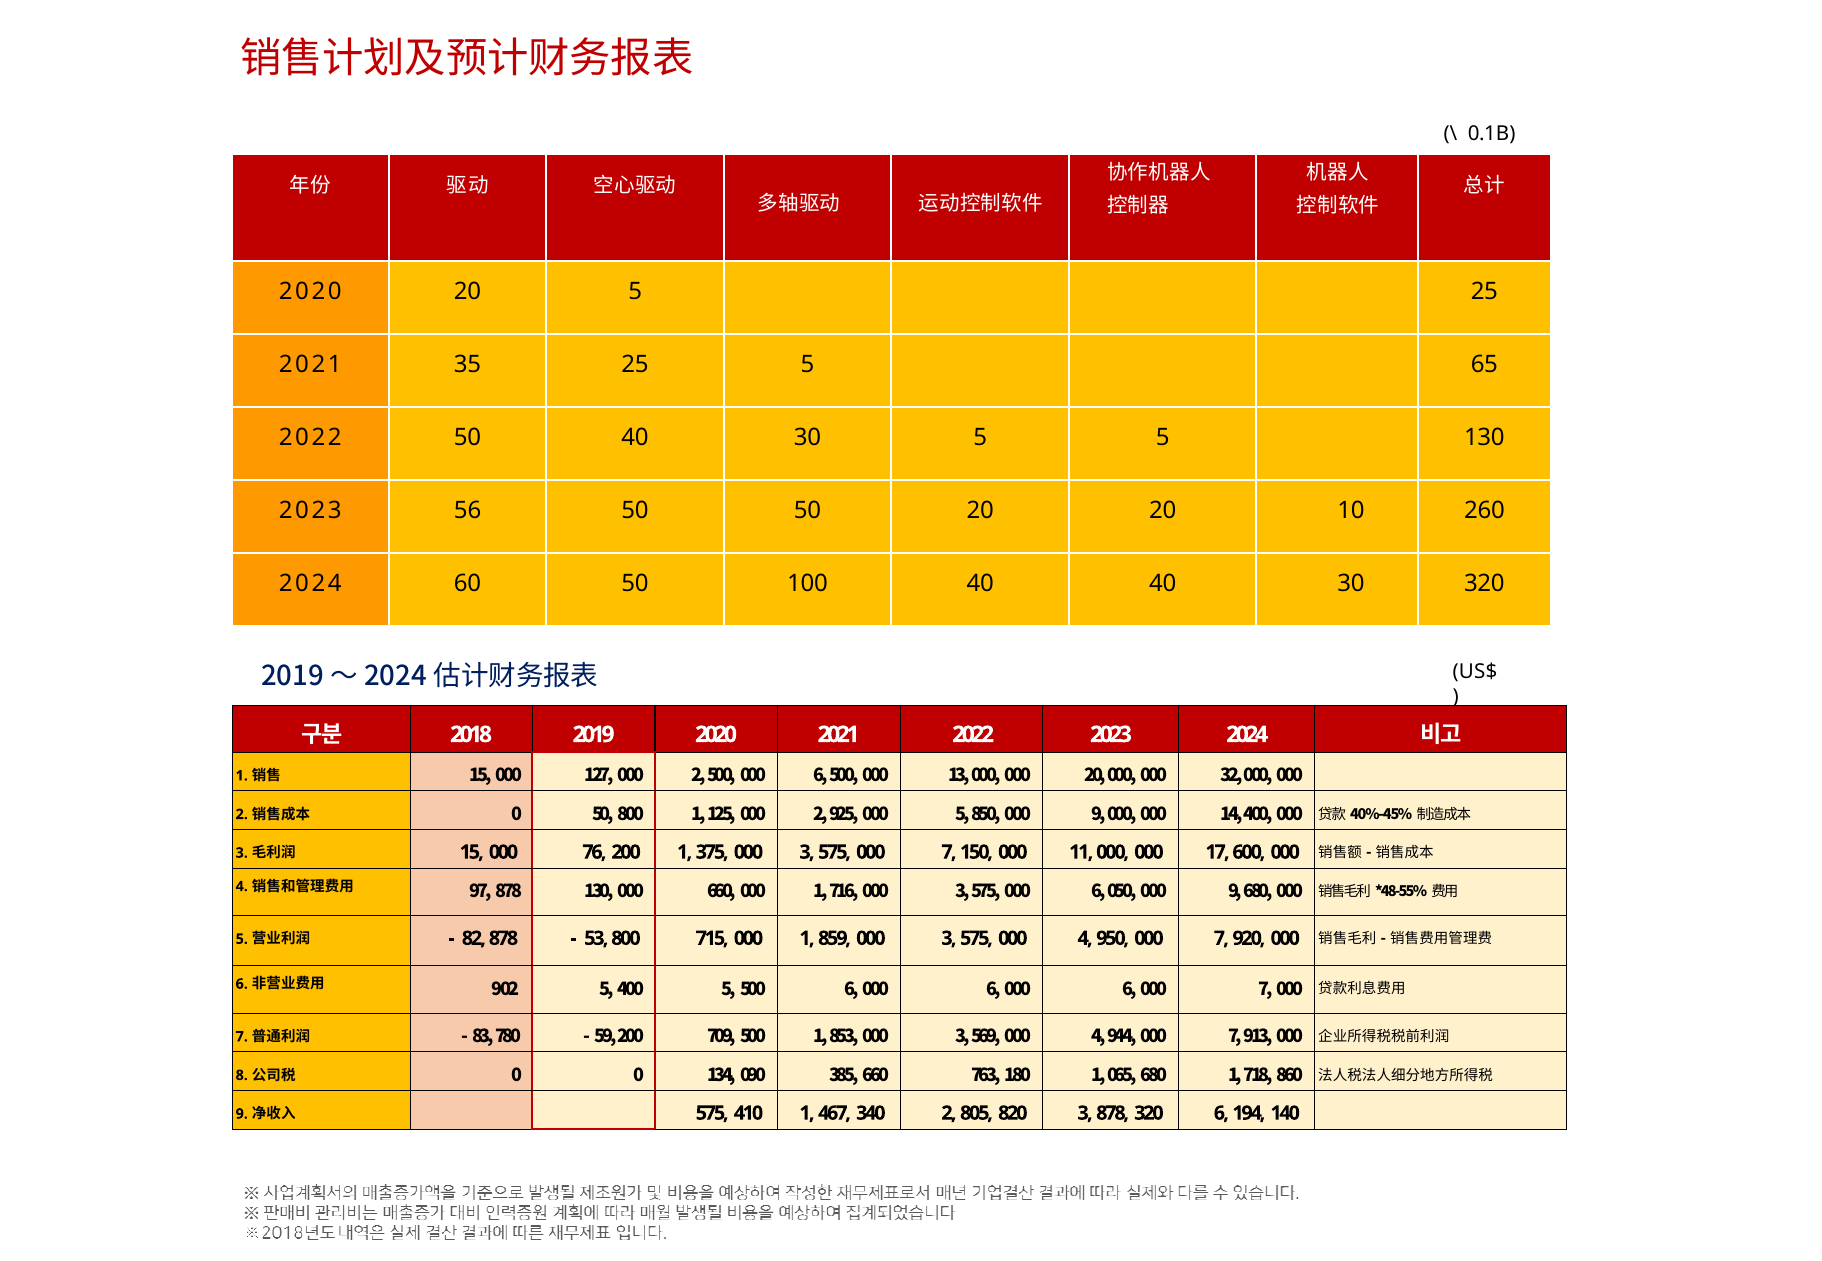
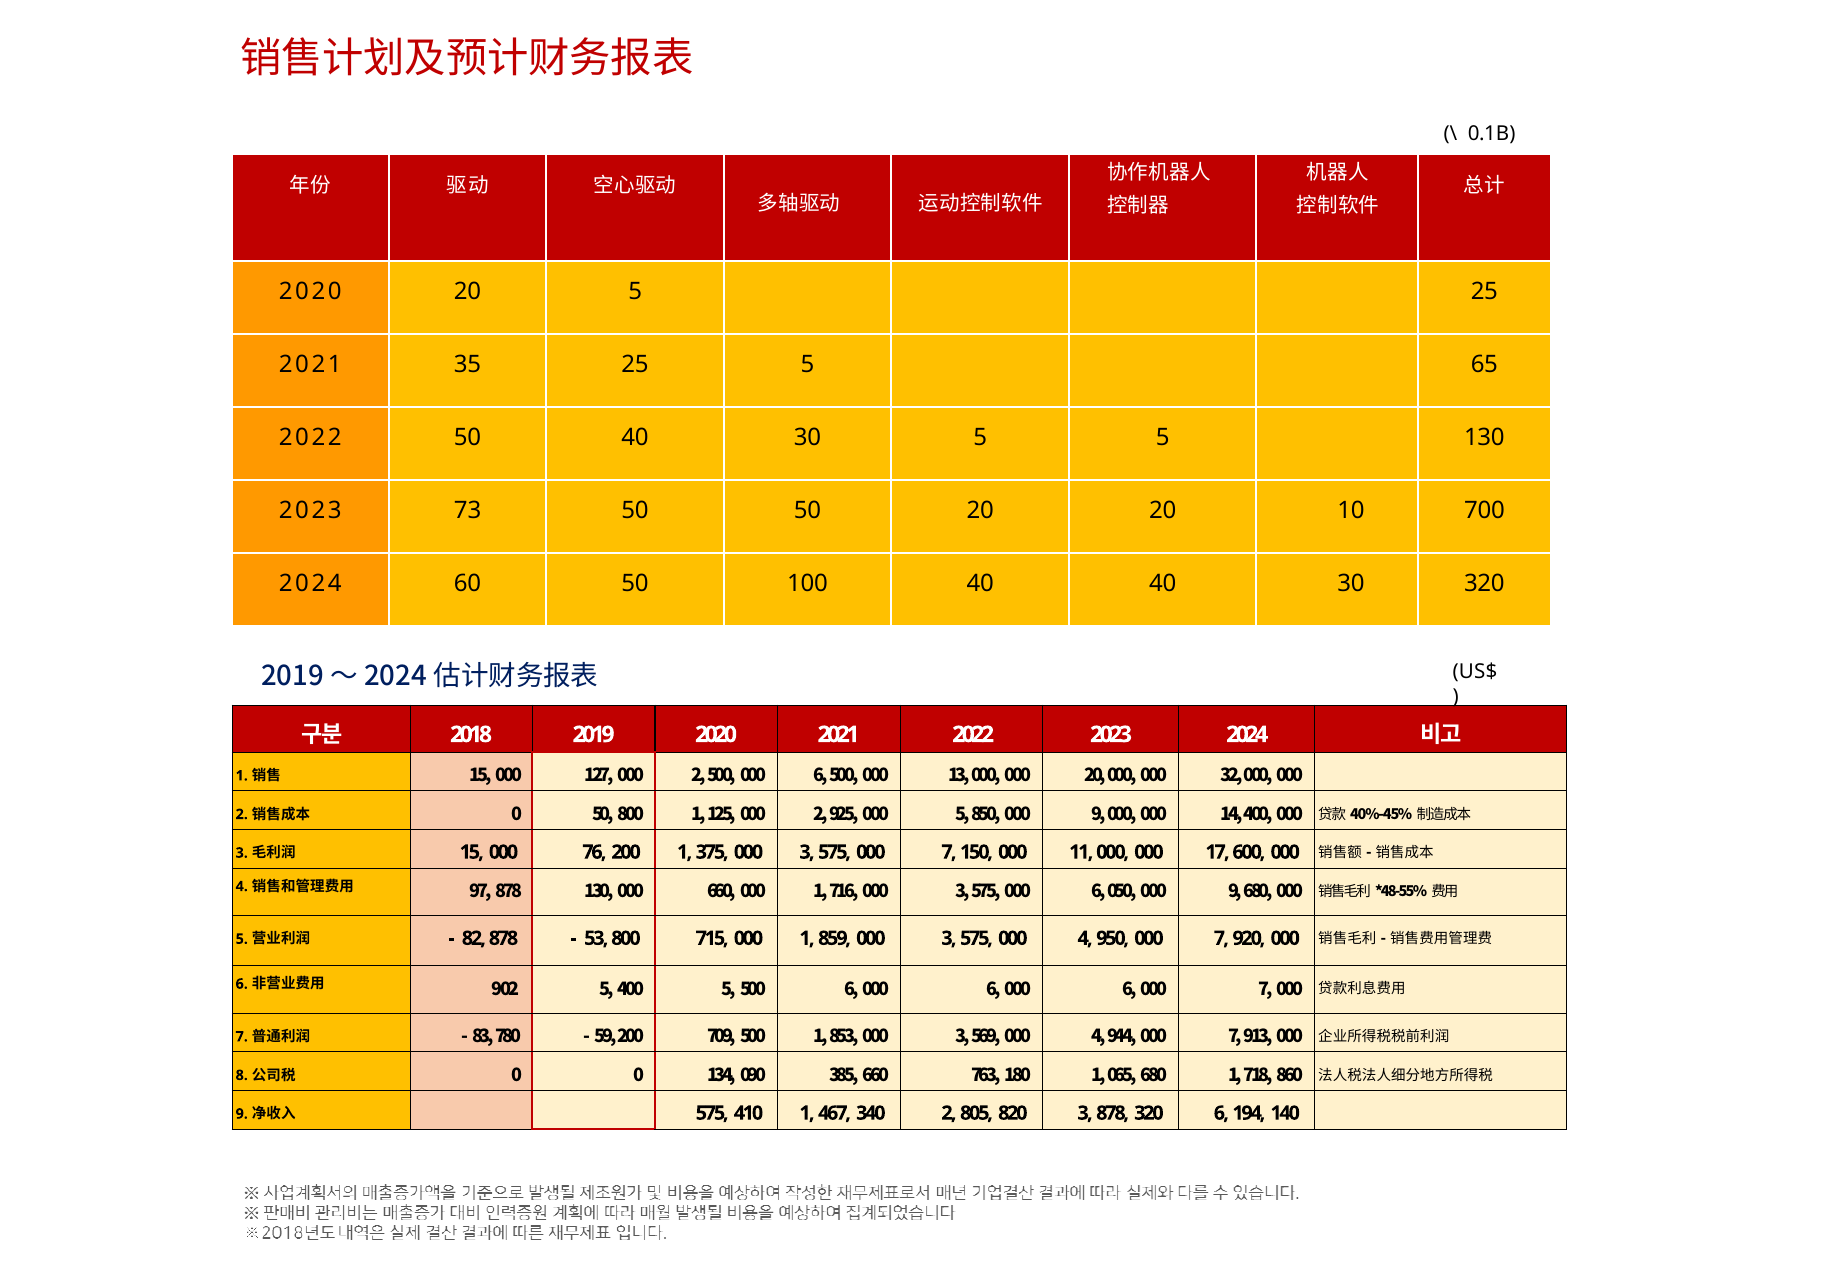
56: 56 -> 73 (468, 511)
260: 260 -> 700 (1484, 511)
